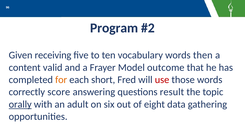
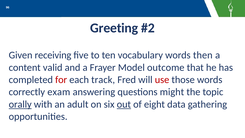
Program: Program -> Greeting (114, 28)
for colour: orange -> red (61, 80)
short: short -> track (103, 80)
score: score -> exam (59, 92)
result: result -> might (172, 92)
out underline: none -> present (124, 104)
